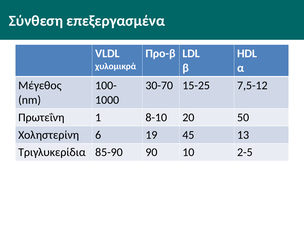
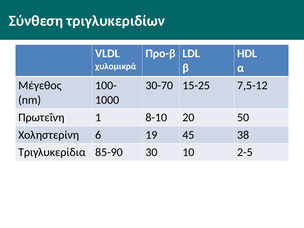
επεξεργασμένα: επεξεργασμένα -> τριγλυκεριδίων (116, 21)
13: 13 -> 38 (243, 135)
90: 90 -> 30 (151, 152)
